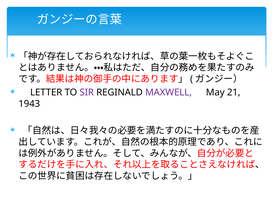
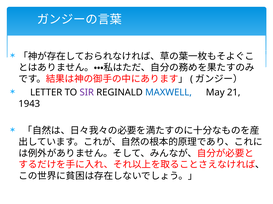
MAXWELL colour: purple -> blue (169, 93)
